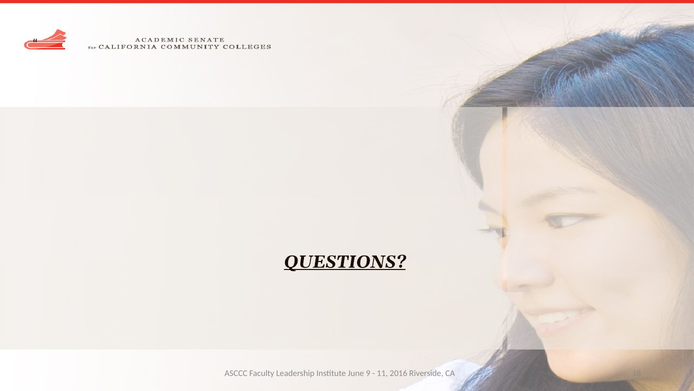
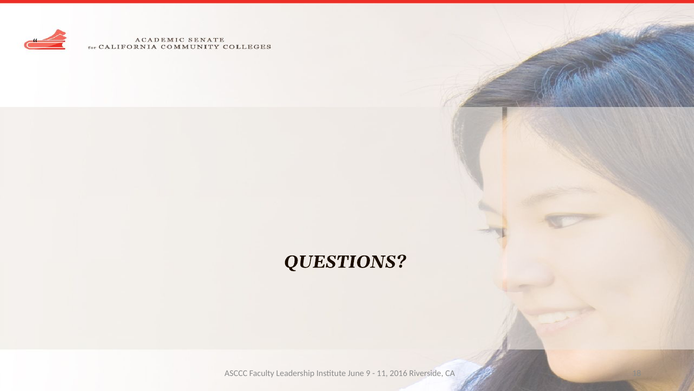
QUESTIONS underline: present -> none (345, 262)
